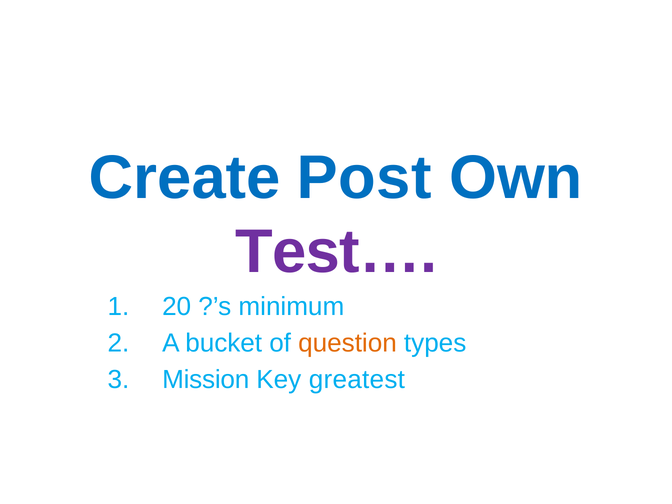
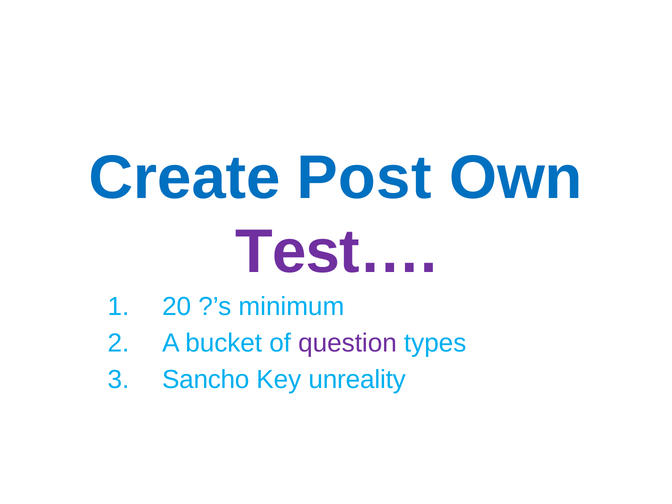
question colour: orange -> purple (348, 343)
Mission: Mission -> Sancho (206, 380)
greatest: greatest -> unreality (357, 380)
